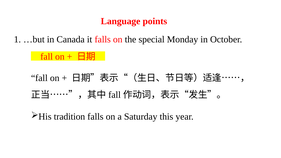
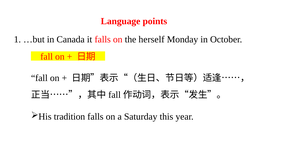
special: special -> herself (152, 39)
